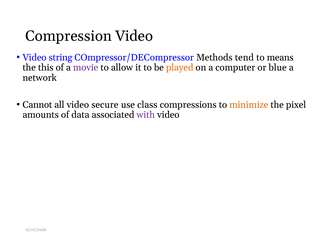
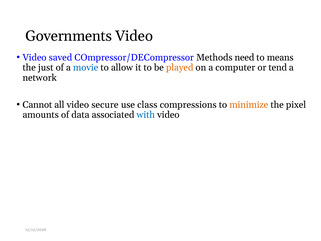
Compression: Compression -> Governments (69, 36)
string: string -> saved (60, 57)
tend: tend -> need (244, 57)
this: this -> just (46, 68)
movie colour: purple -> blue (86, 68)
blue: blue -> tend (278, 68)
with colour: purple -> blue (146, 115)
